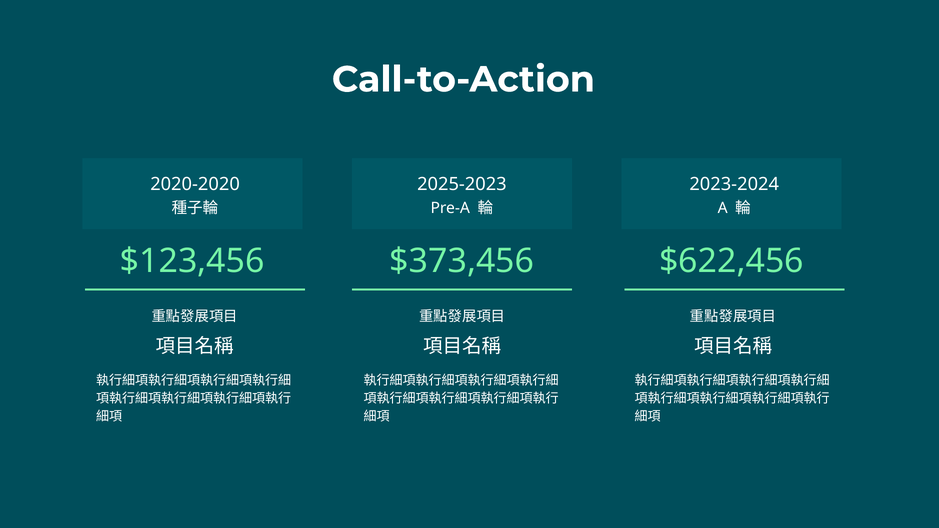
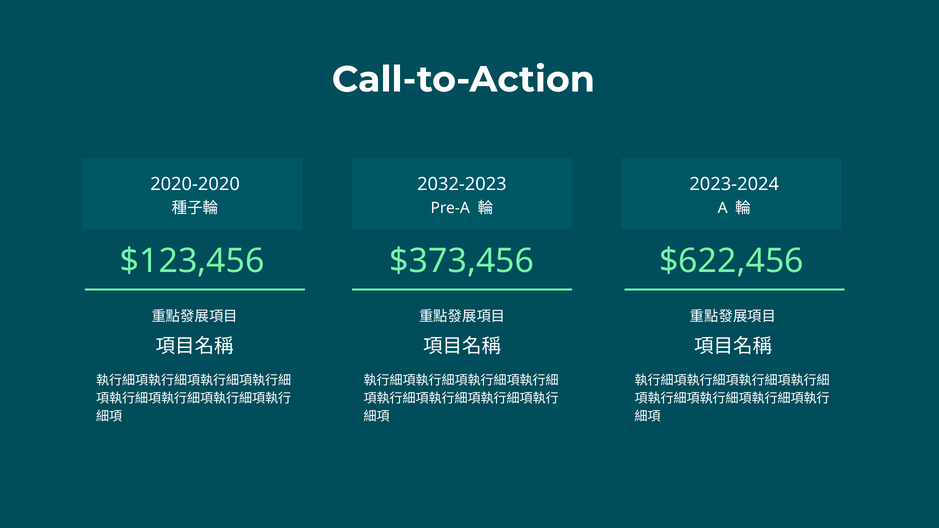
2025-2023: 2025-2023 -> 2032-2023 (462, 184)
